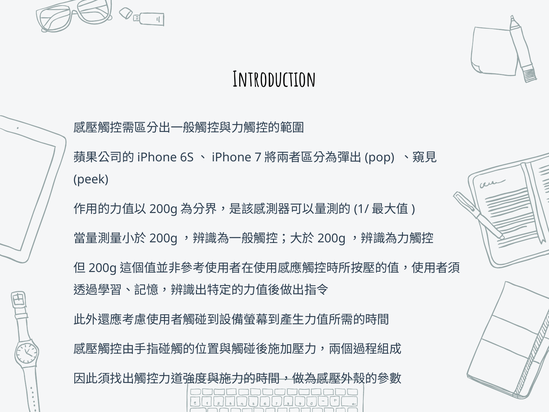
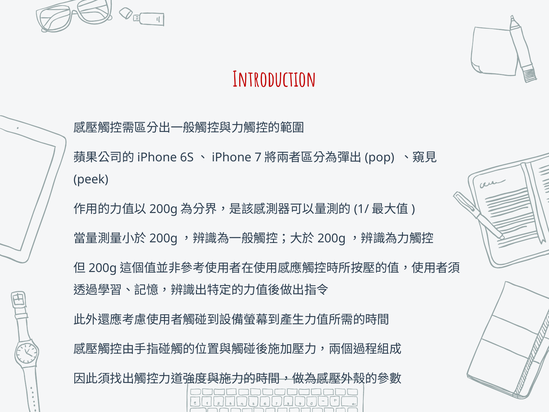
Introduction colour: black -> red (274, 80)
